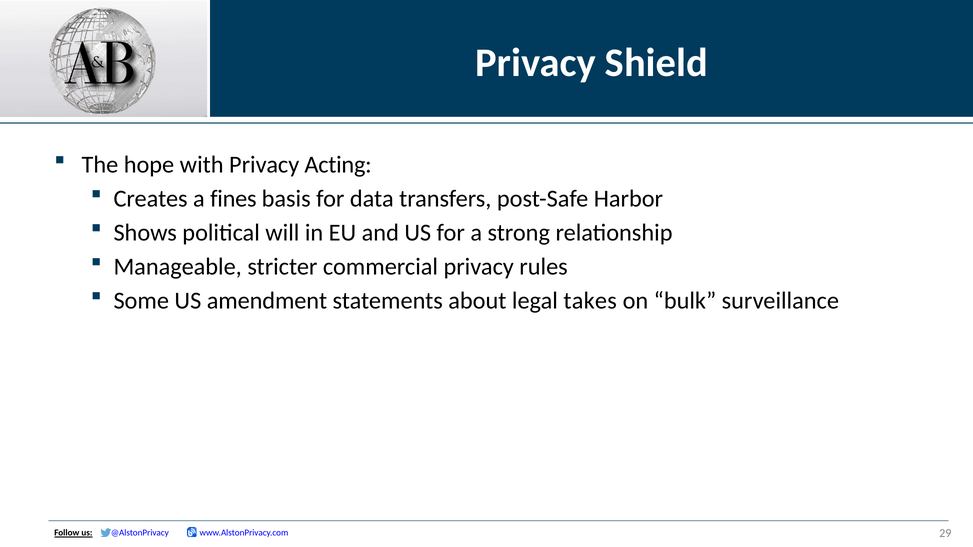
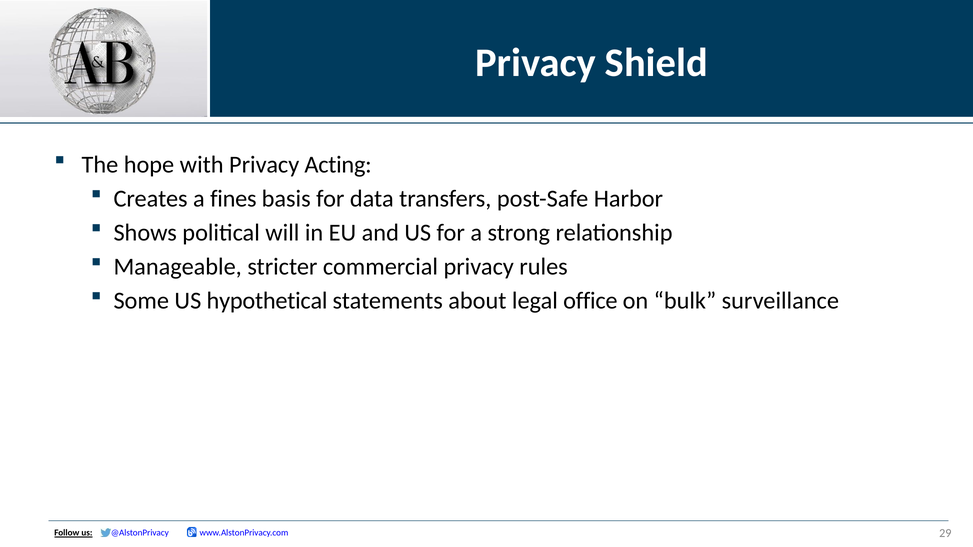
amendment: amendment -> hypothetical (267, 301)
takes: takes -> office (590, 301)
